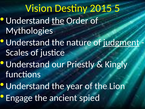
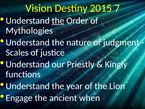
5: 5 -> 7 (117, 8)
judgment underline: present -> none (121, 42)
spied: spied -> when (90, 98)
